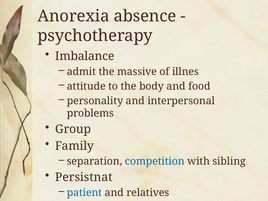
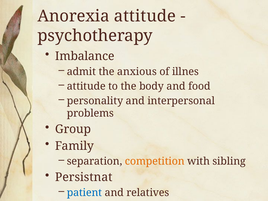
Anorexia absence: absence -> attitude (145, 16)
massive: massive -> anxious (137, 72)
competition colour: blue -> orange (155, 161)
